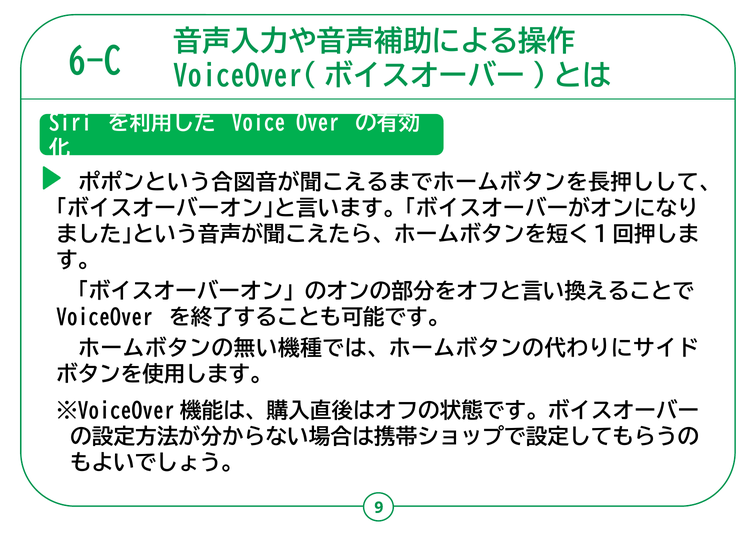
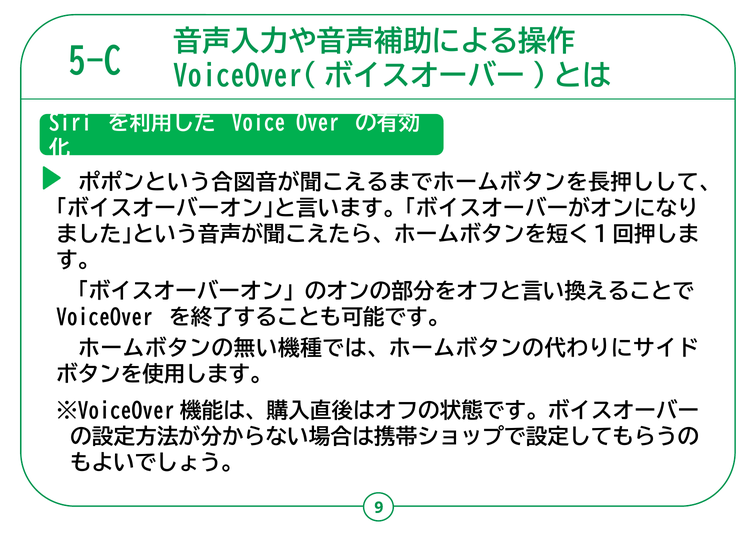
6-C: 6-C -> 5-C (95, 62)
